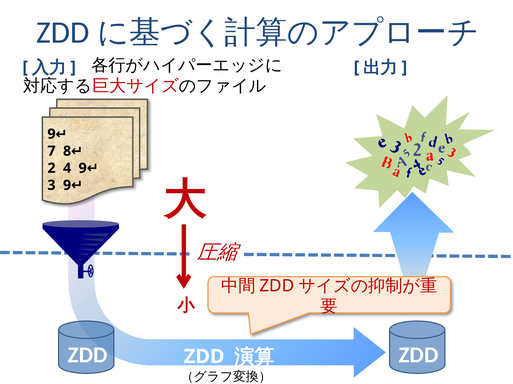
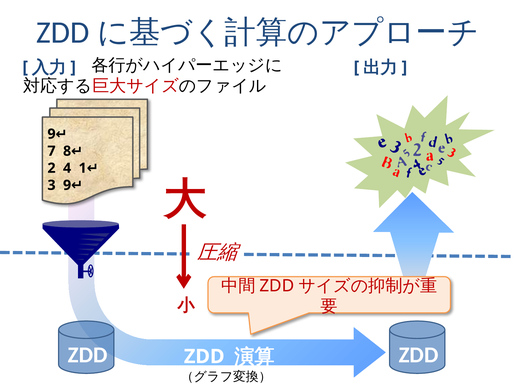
4 9: 9 -> 1 (83, 168)
